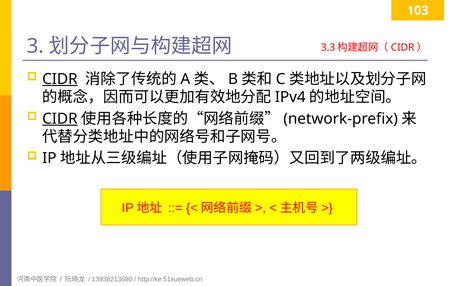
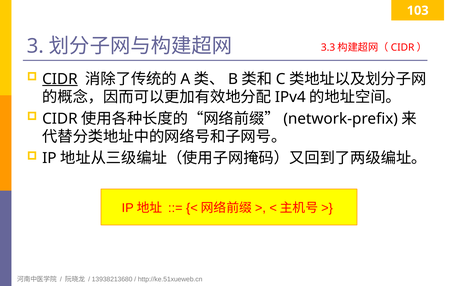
CIDR underline: present -> none (60, 119)
